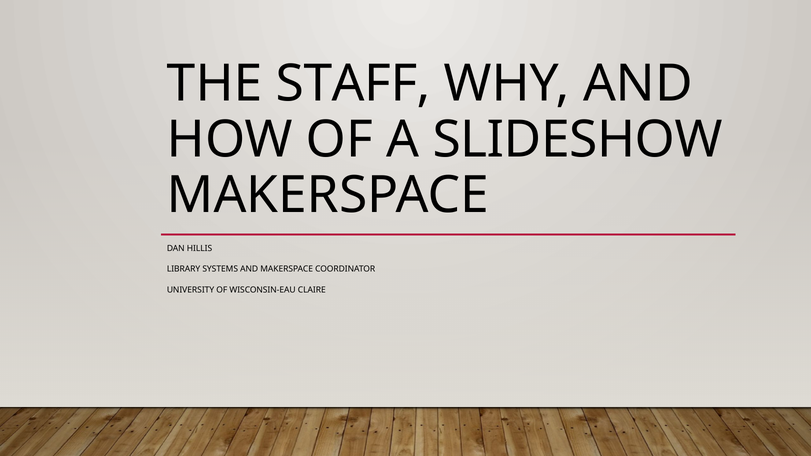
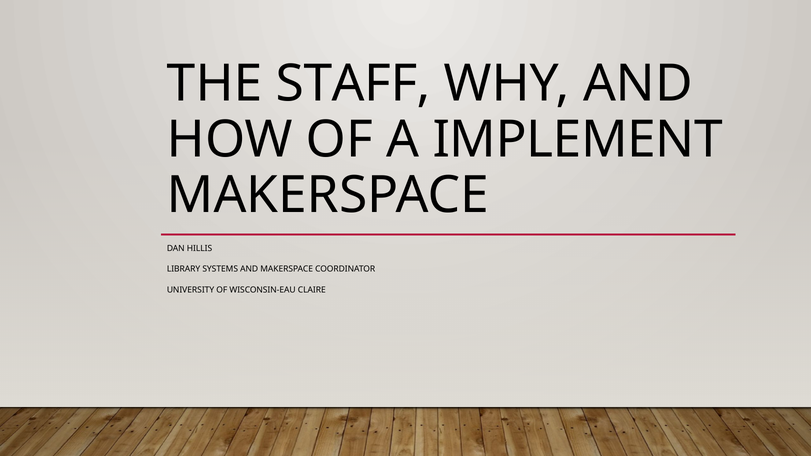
SLIDESHOW: SLIDESHOW -> IMPLEMENT (578, 140)
